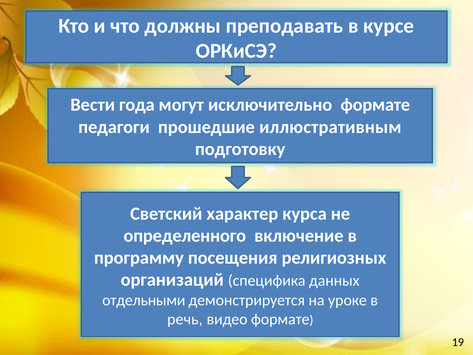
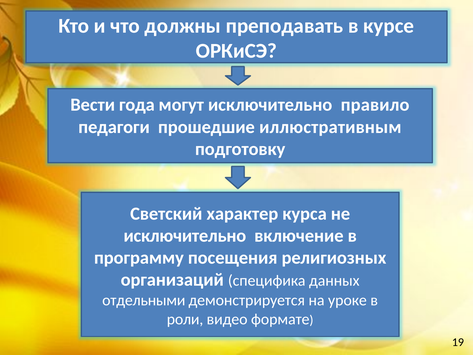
исключительно формате: формате -> правило (375, 105)
определенного: определенного -> исключительно (185, 236)
речь: речь -> роли (185, 319)
